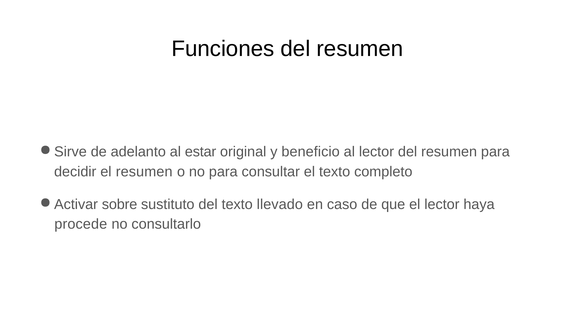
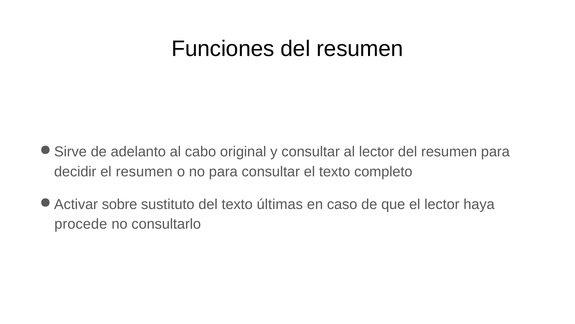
estar: estar -> cabo (201, 152)
y beneficio: beneficio -> consultar (311, 152)
llevado: llevado -> últimas (280, 204)
